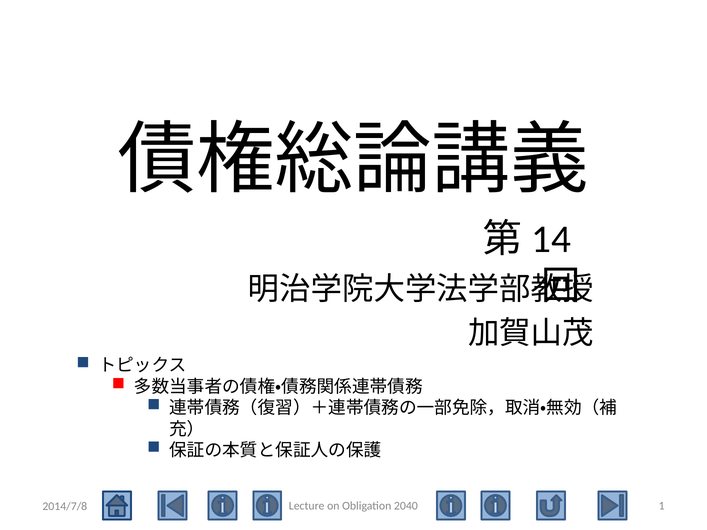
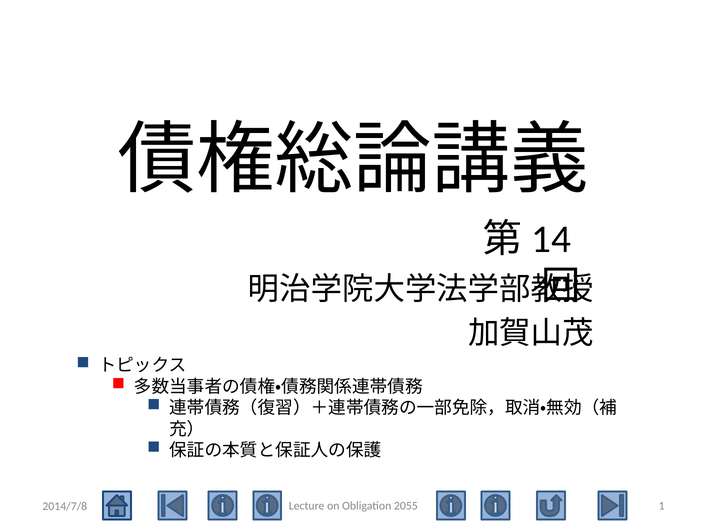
2040: 2040 -> 2055 (406, 506)
